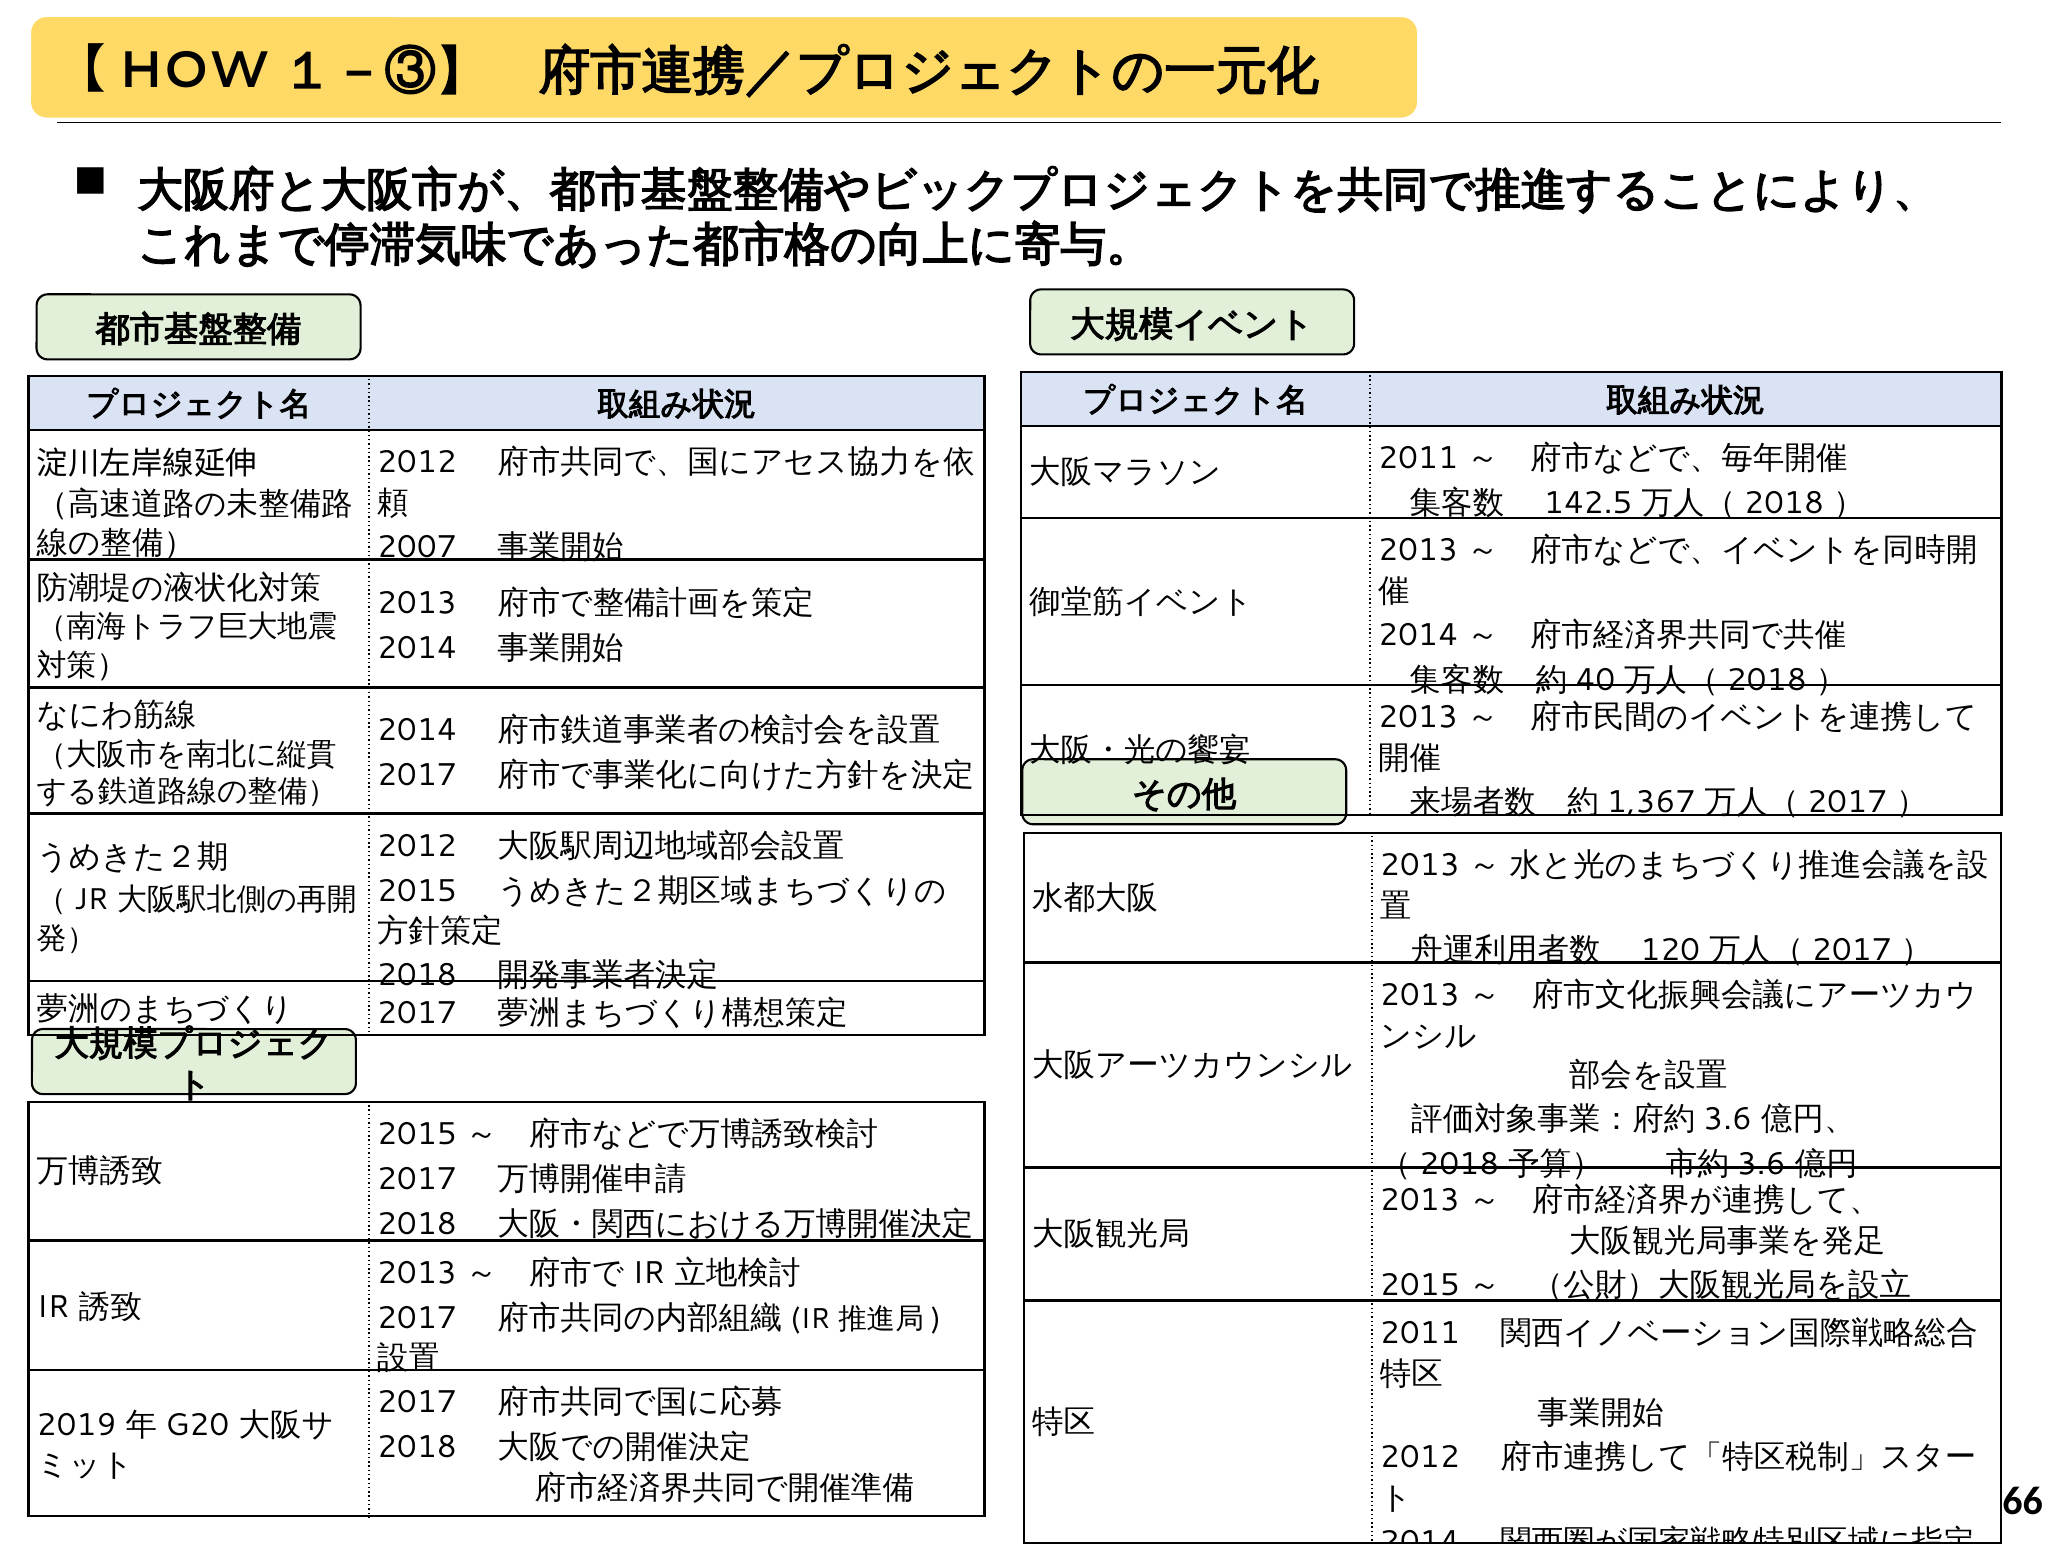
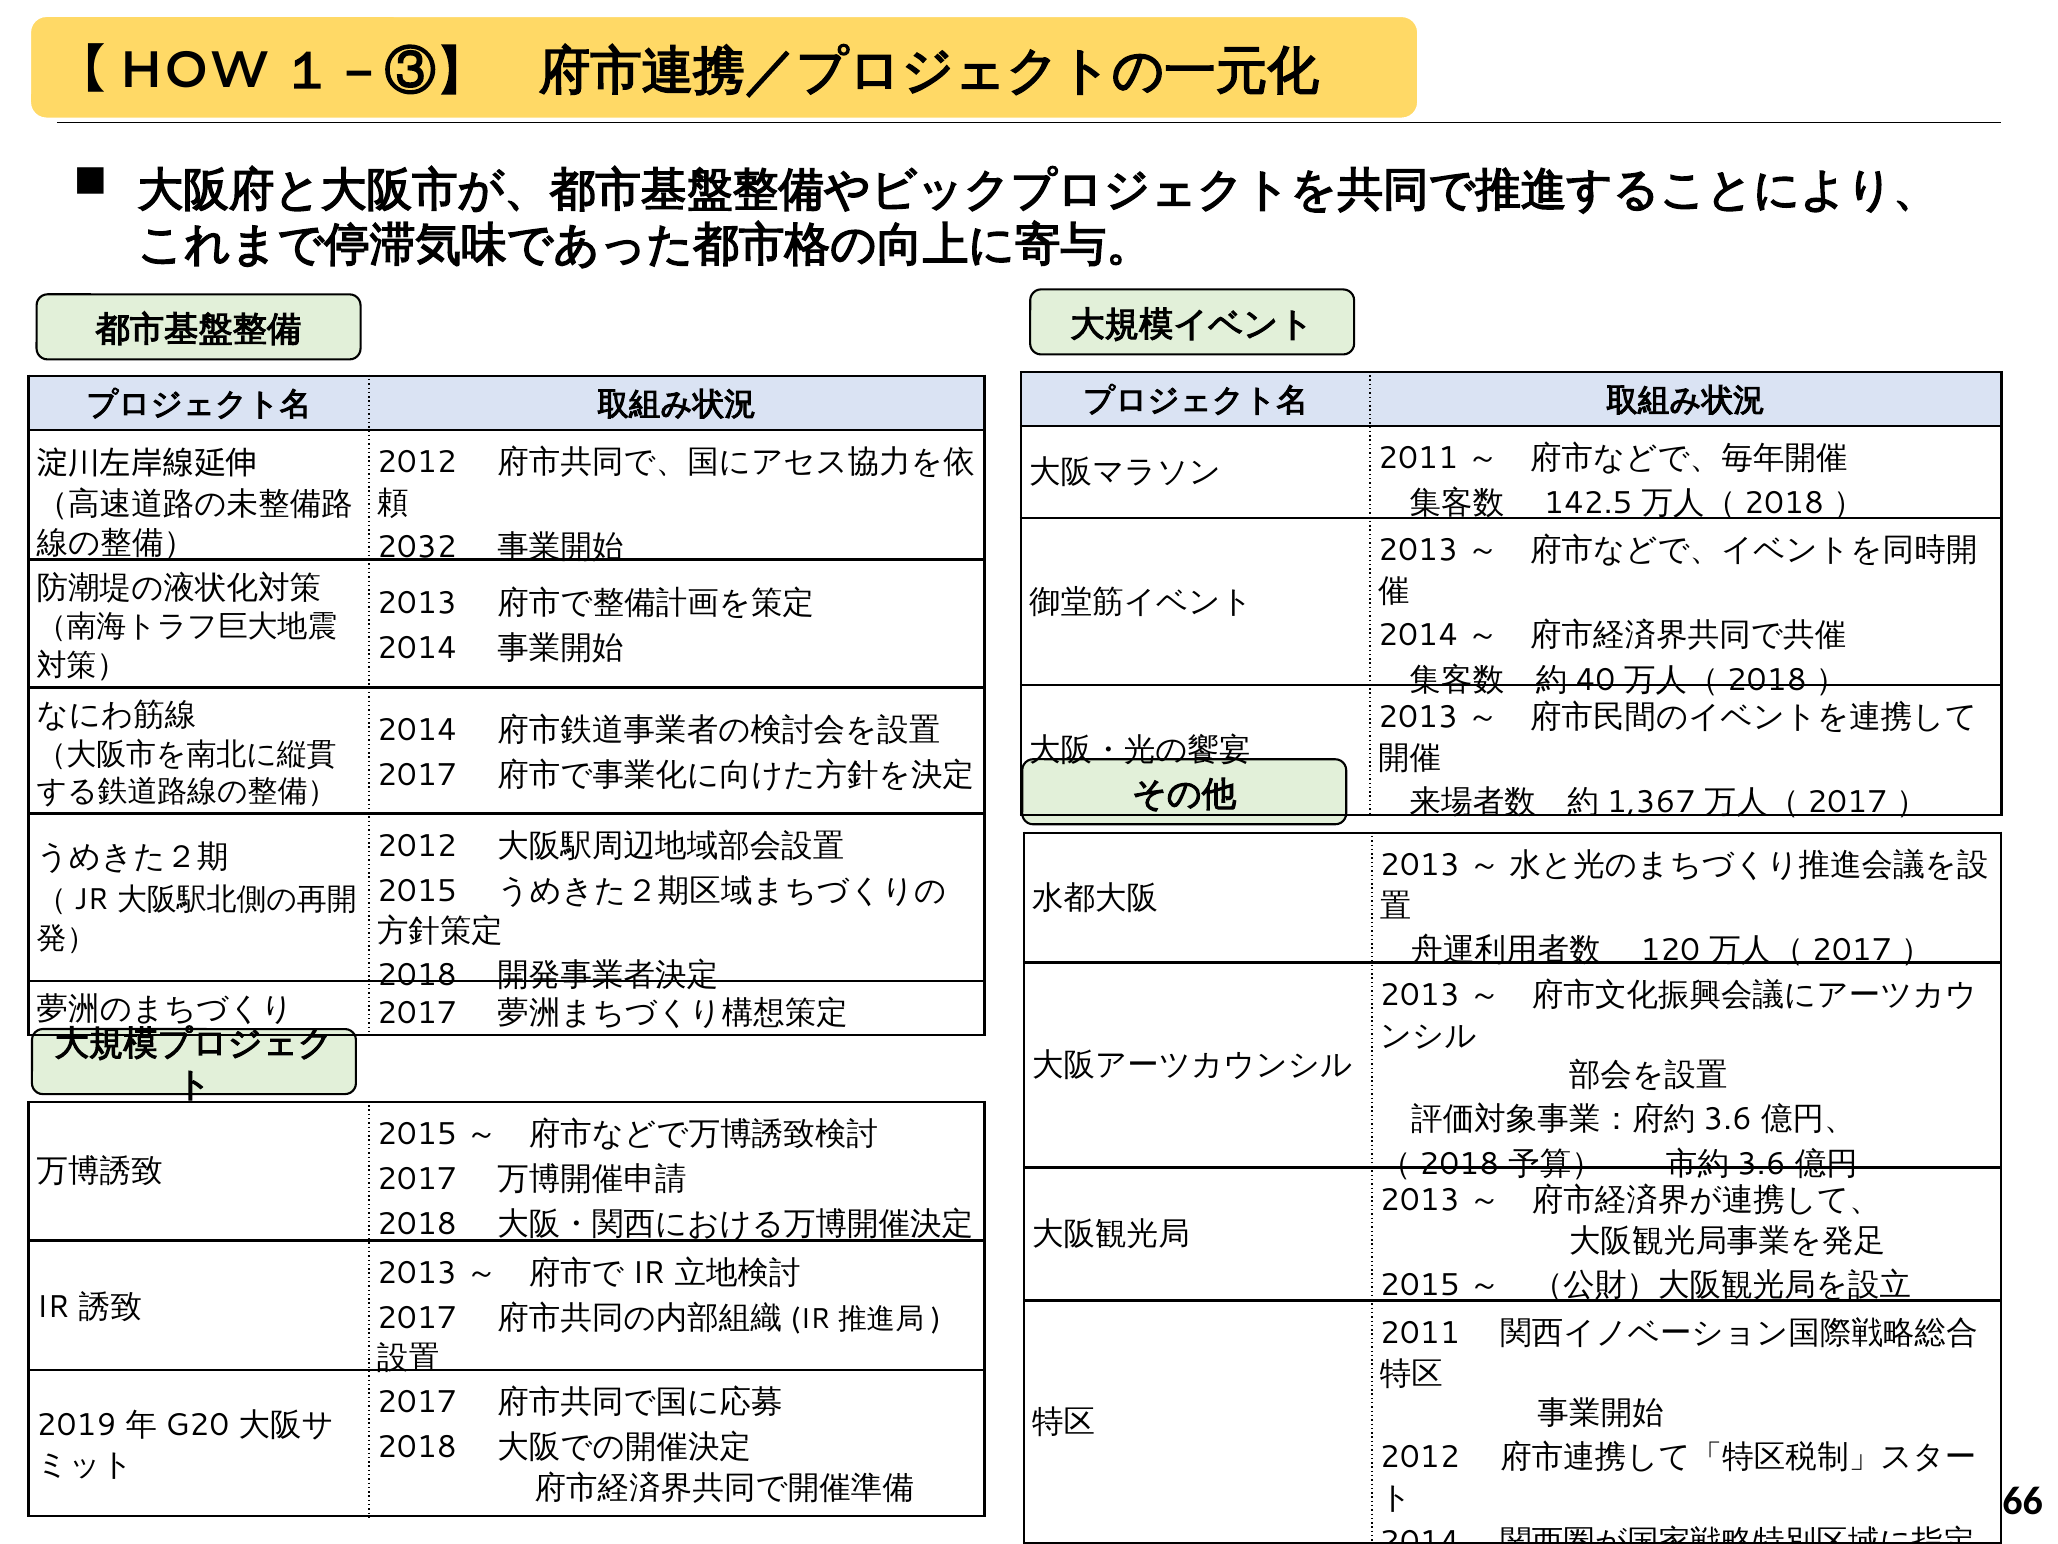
2007: 2007 -> 2032 (417, 547)
